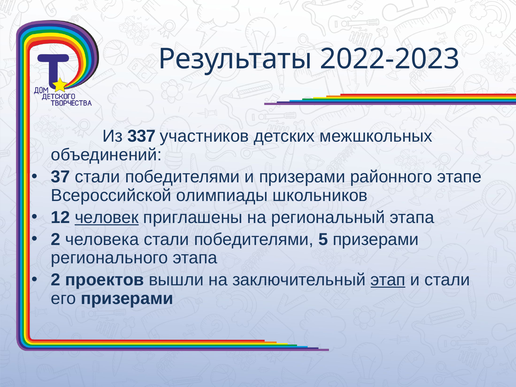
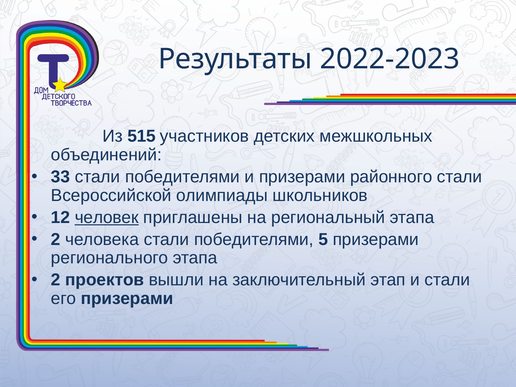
337: 337 -> 515 (142, 136)
37: 37 -> 33 (61, 177)
районного этапе: этапе -> стали (459, 177)
этап underline: present -> none (388, 280)
